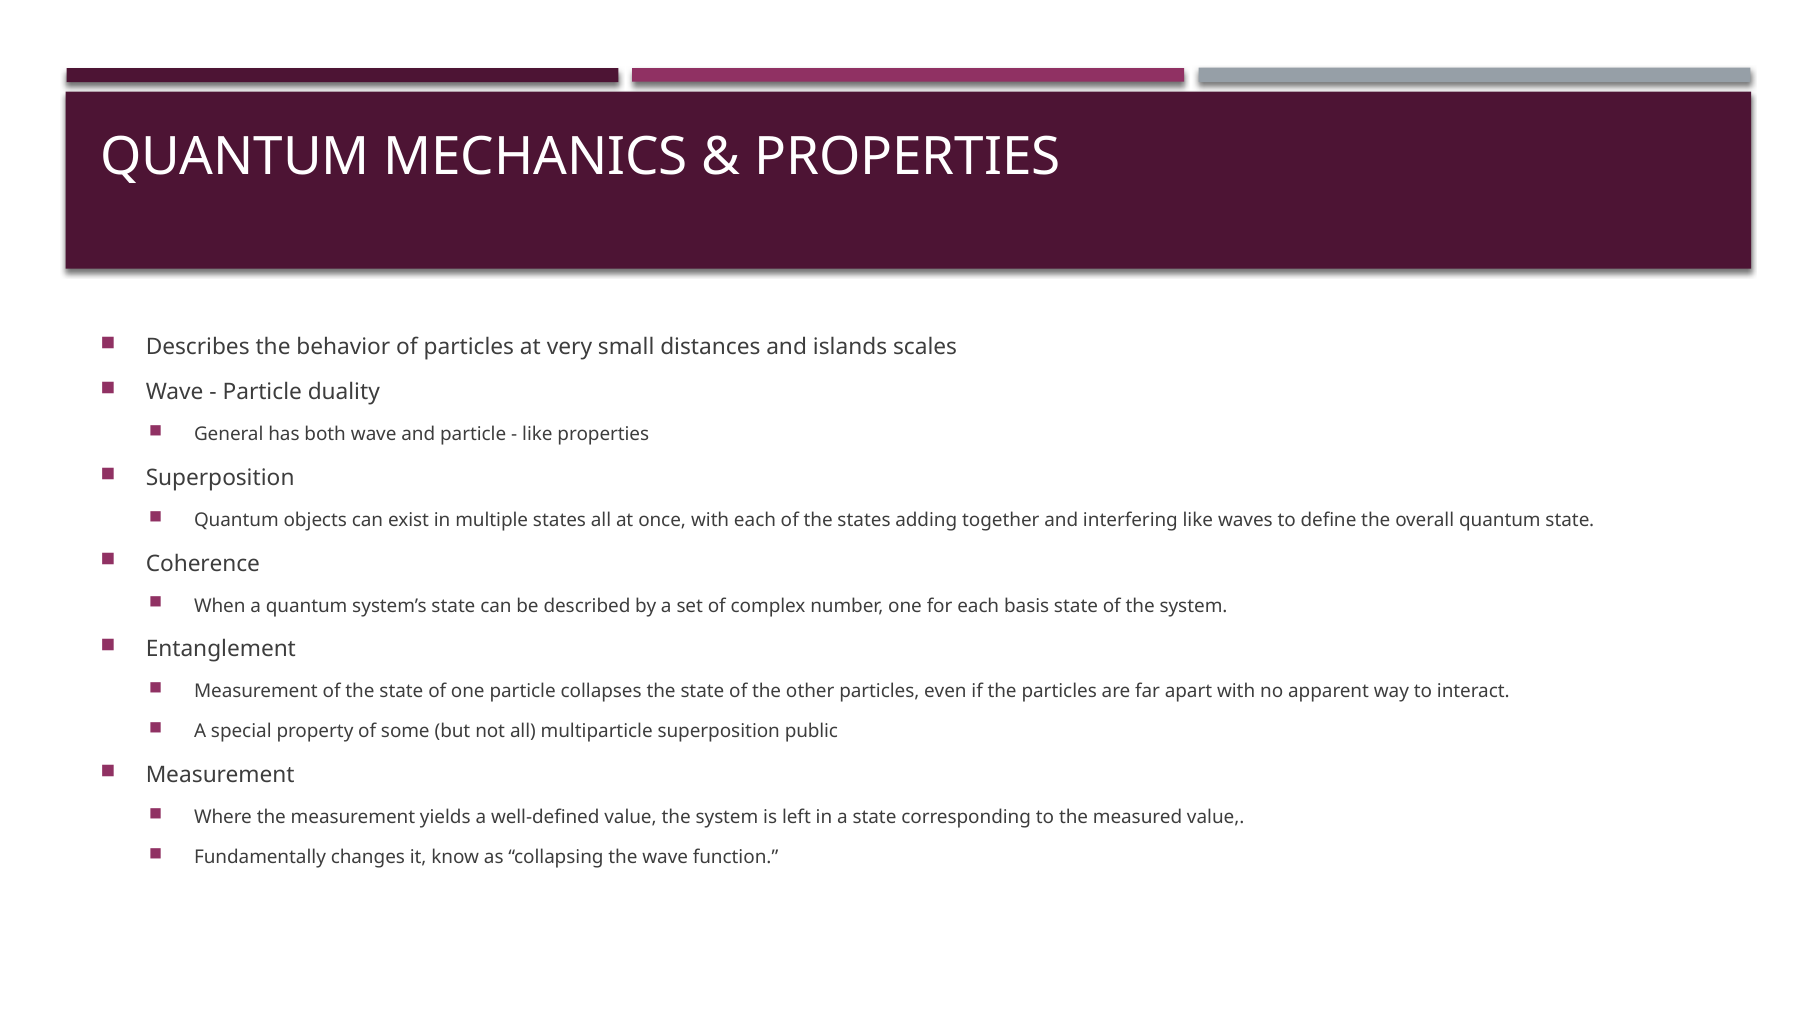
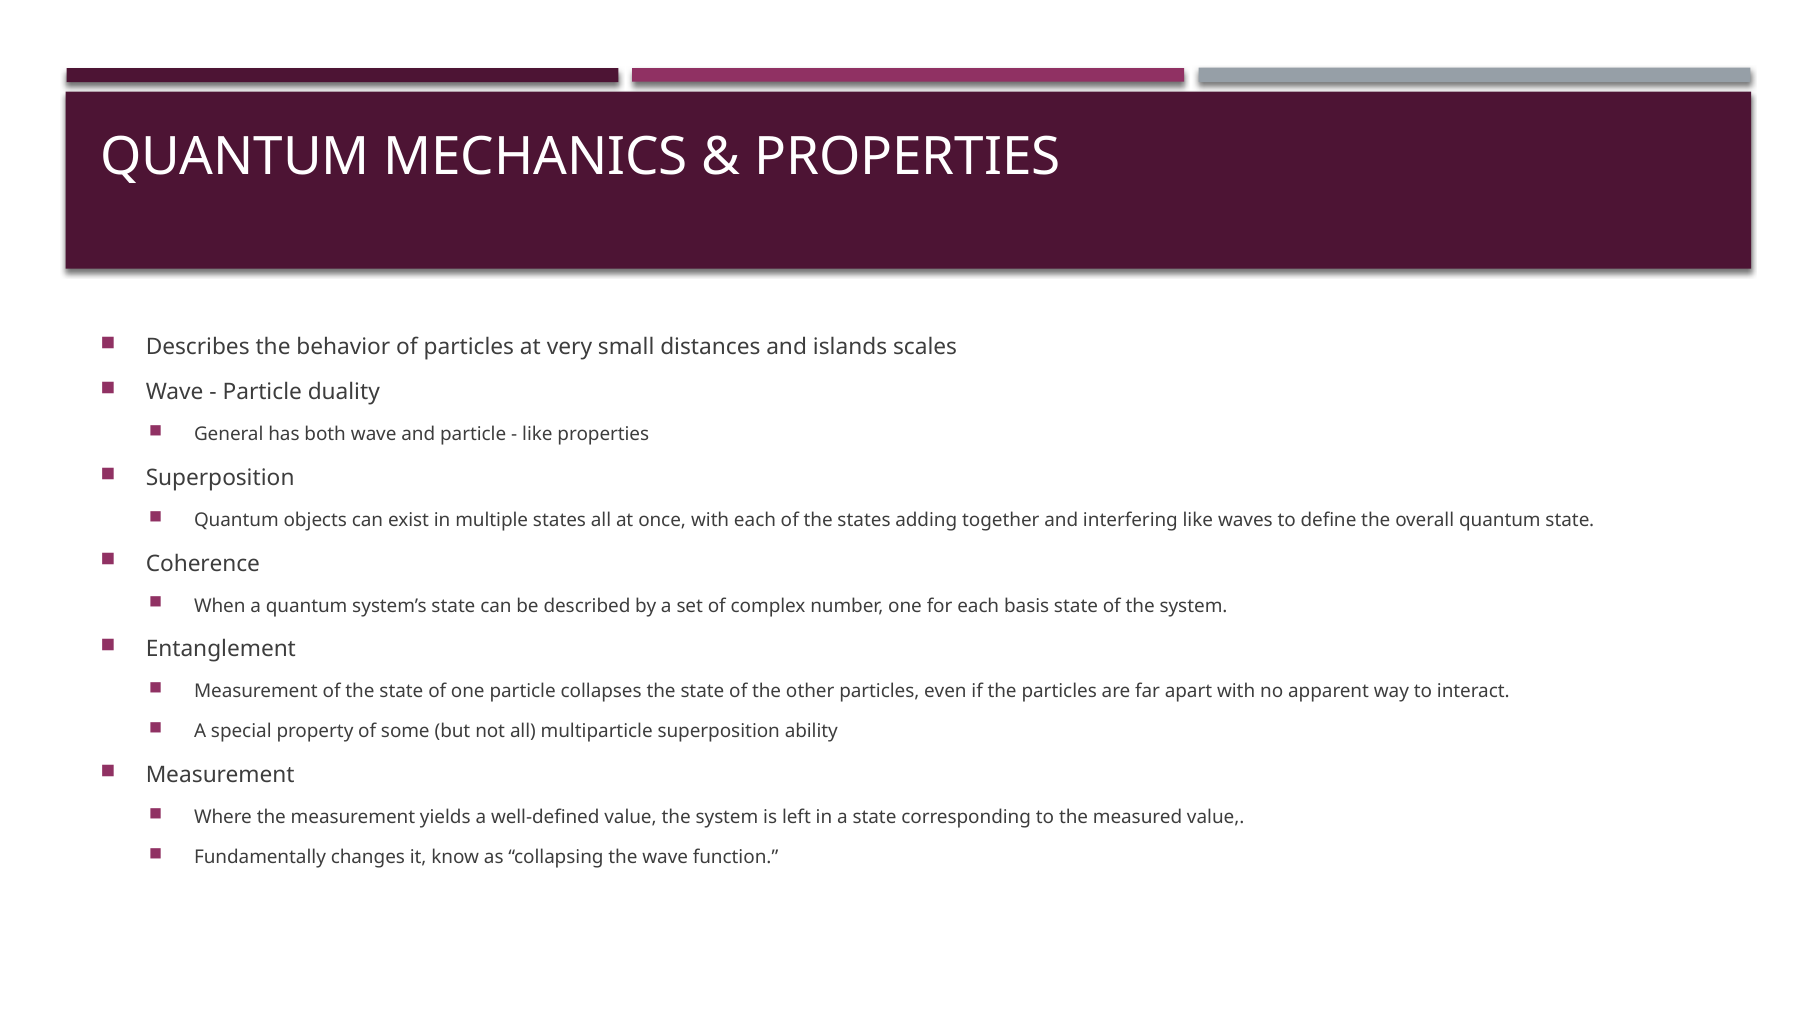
public: public -> ability (811, 732)
